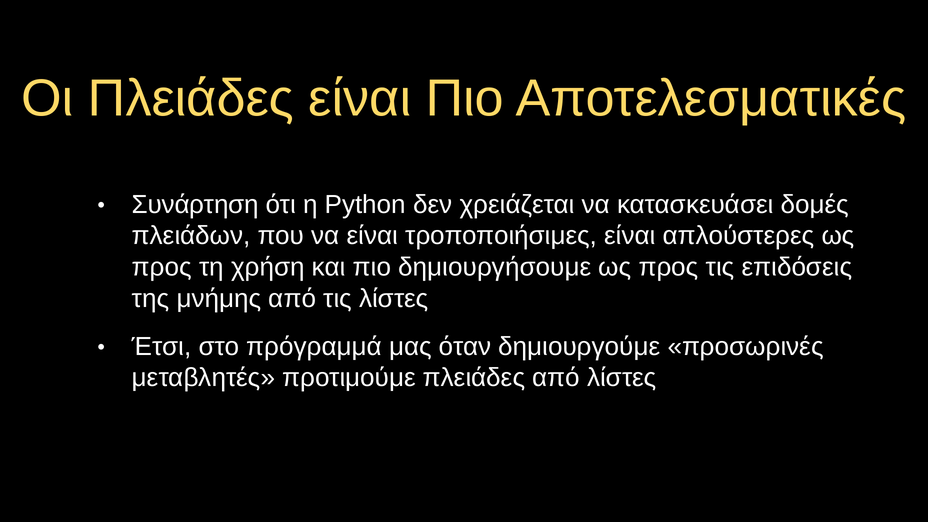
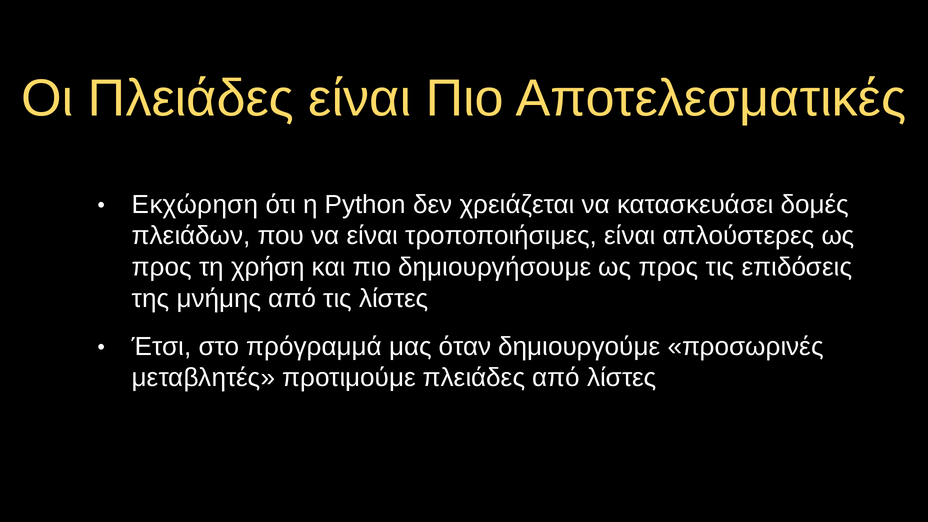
Συνάρτηση: Συνάρτηση -> Εκχώρηση (195, 205)
